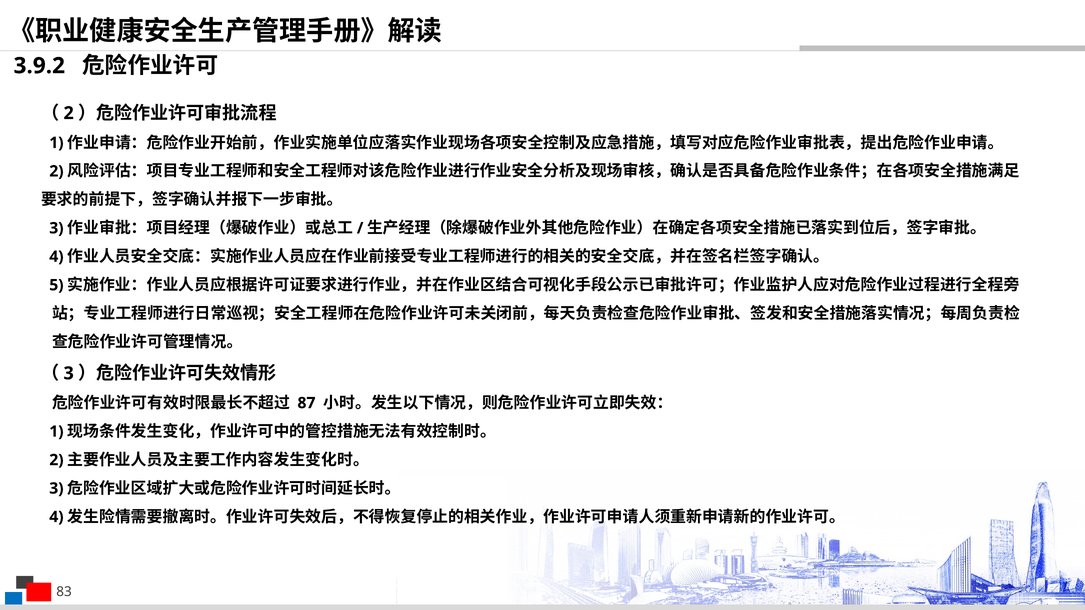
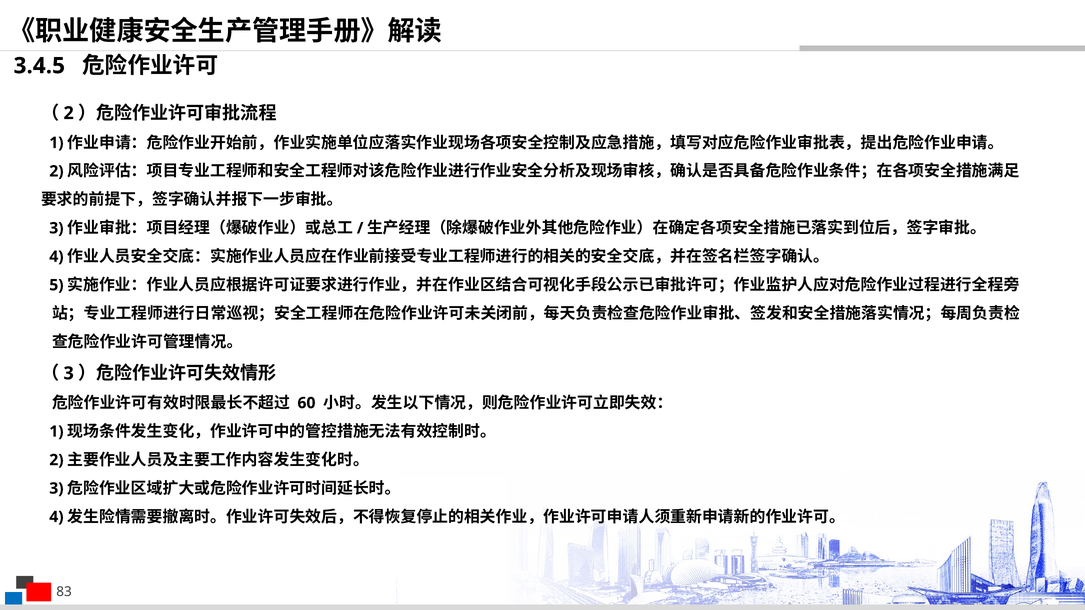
3.9.2: 3.9.2 -> 3.4.5 (39, 66)
87: 87 -> 60 (306, 403)
